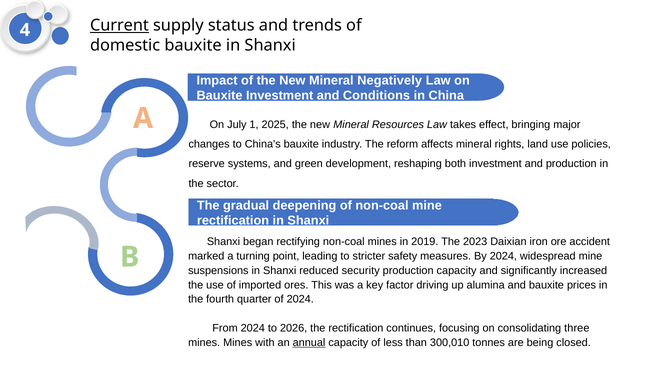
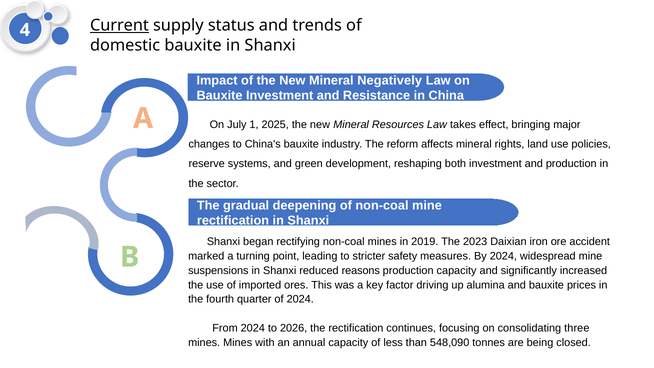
Conditions: Conditions -> Resistance (377, 96)
security: security -> reasons (361, 271)
annual underline: present -> none (309, 342)
300,010: 300,010 -> 548,090 (450, 342)
